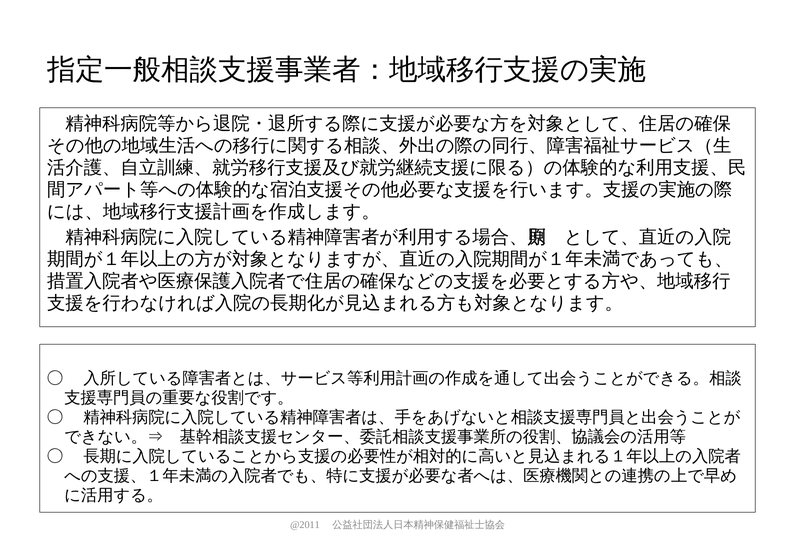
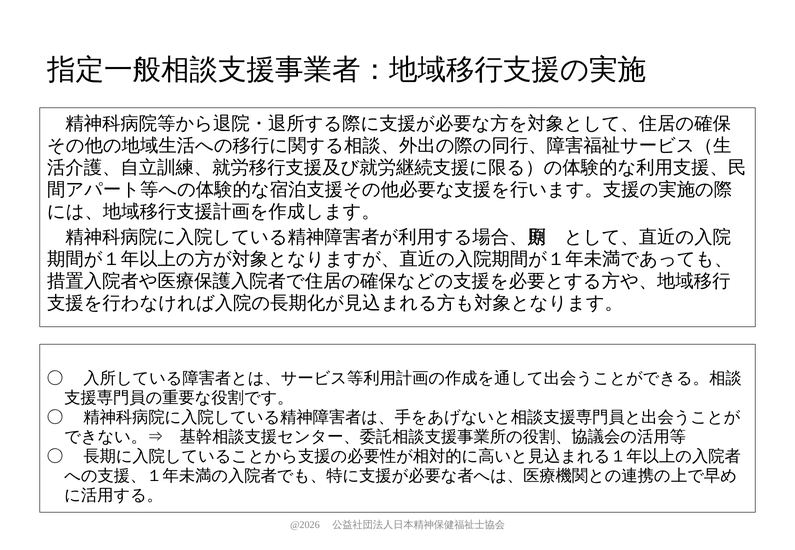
@2011: @2011 -> @2026 (305, 525)
